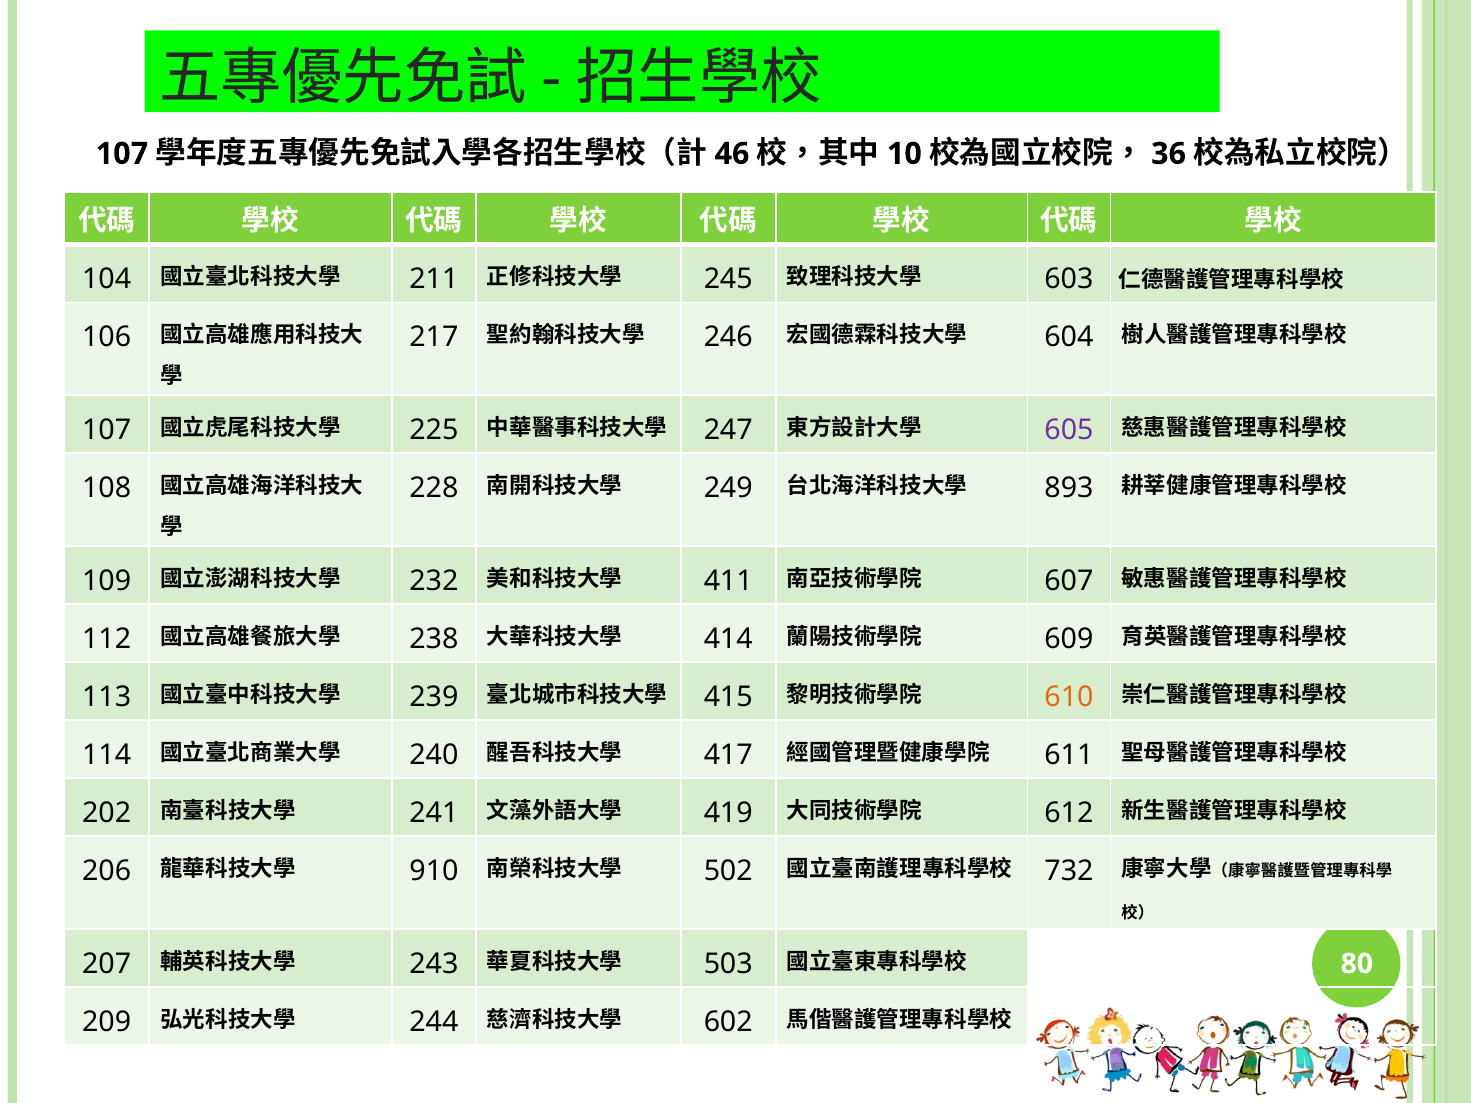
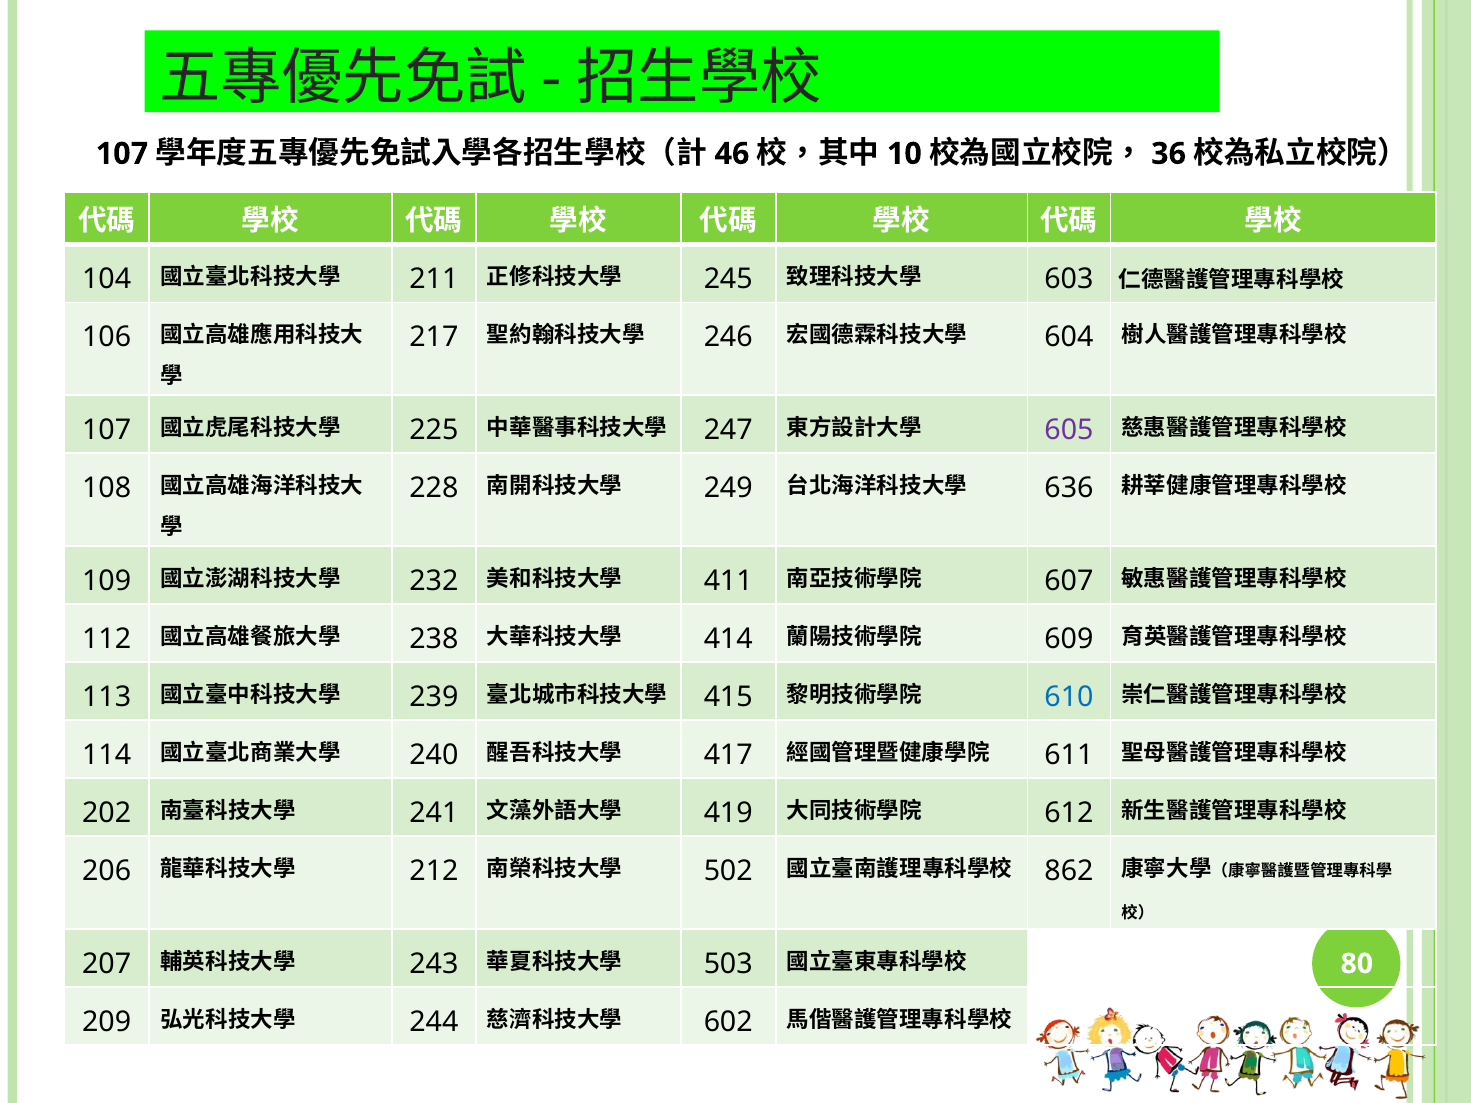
893: 893 -> 636 (1069, 488)
610 colour: orange -> blue (1069, 697)
910: 910 -> 212 (434, 871)
732: 732 -> 862 (1069, 871)
